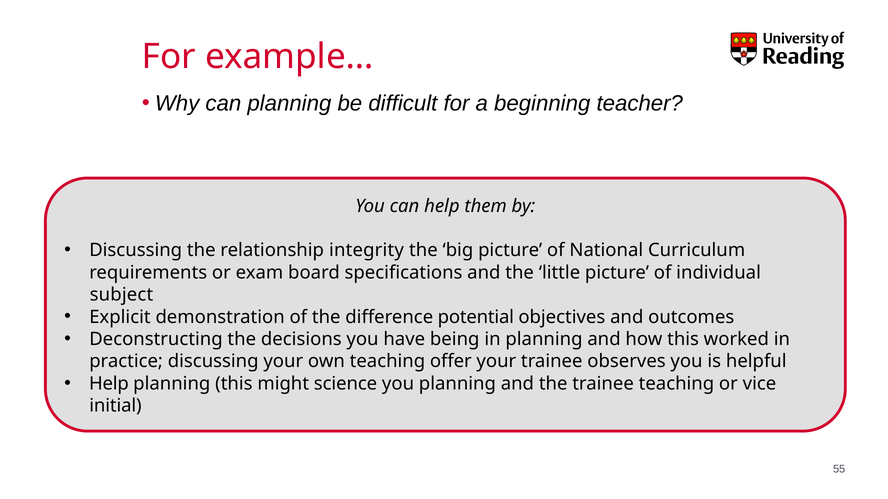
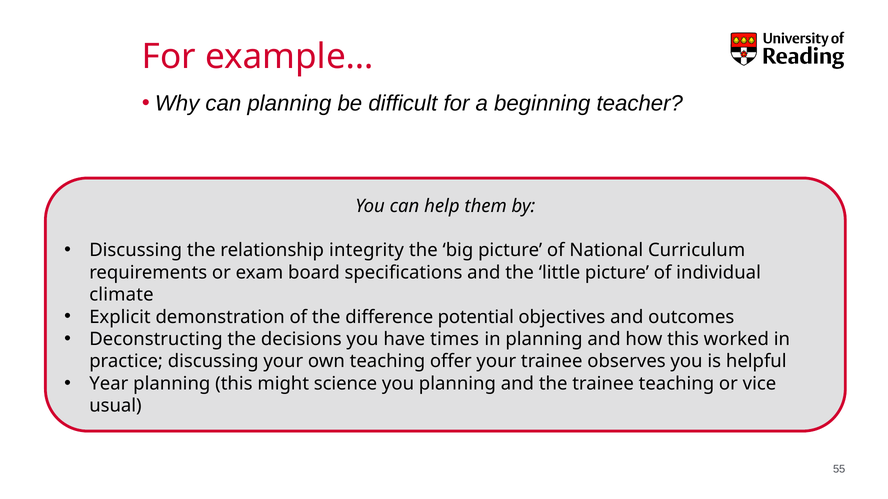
subject: subject -> climate (121, 295)
being: being -> times (455, 339)
Help: Help -> Year (109, 384)
initial: initial -> usual (115, 406)
